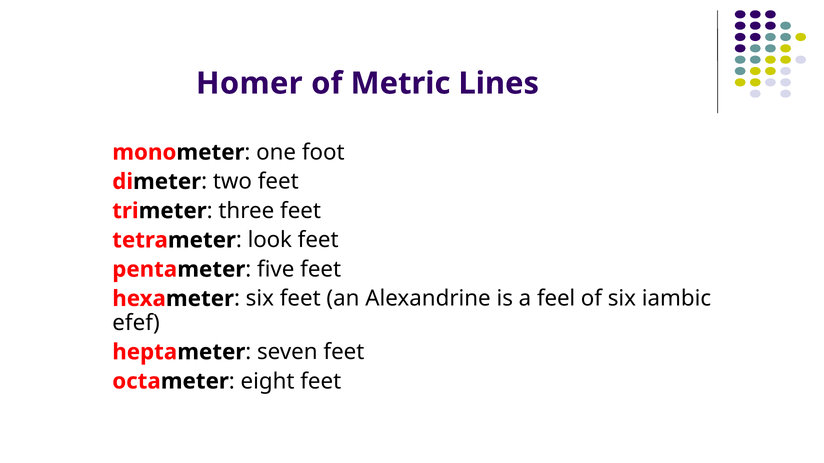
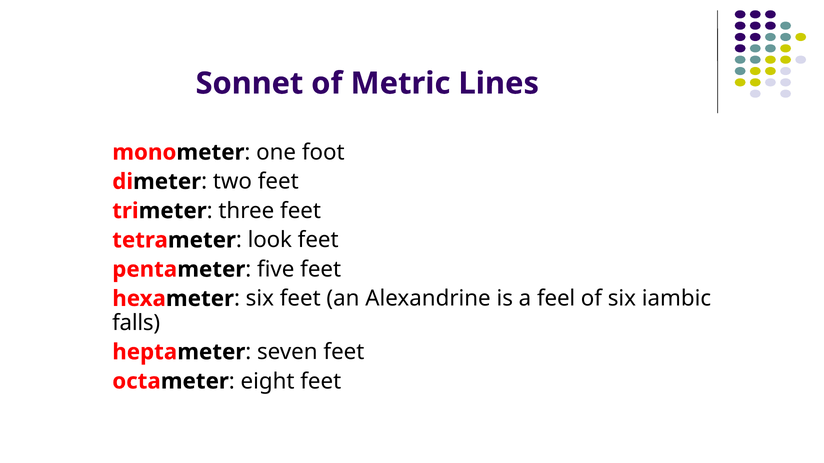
Homer: Homer -> Sonnet (249, 83)
efef: efef -> falls (136, 323)
